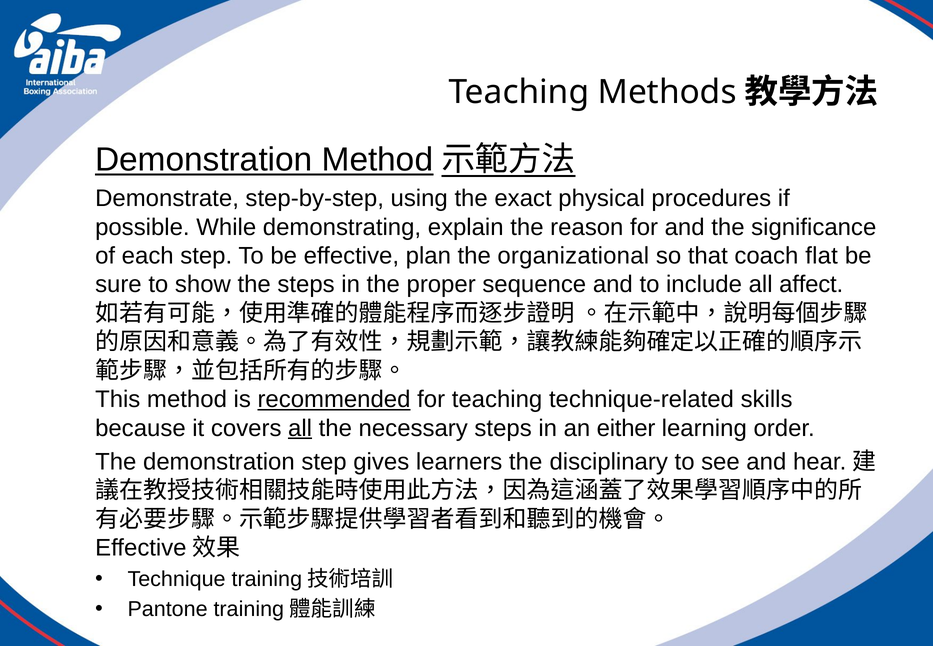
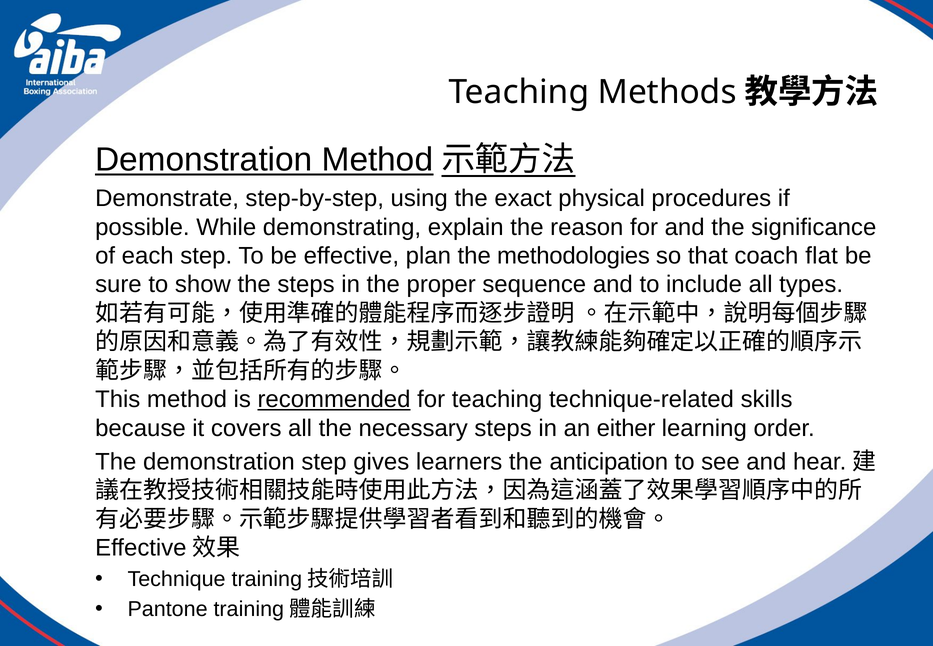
organizational: organizational -> methodologies (573, 256)
affect: affect -> types (811, 285)
all underline: present -> none (300, 428)
disciplinary: disciplinary -> anticipation (609, 462)
